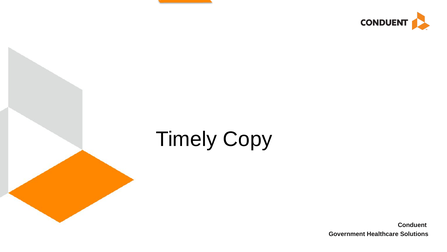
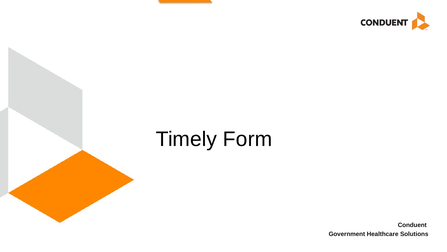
Copy: Copy -> Form (248, 139)
